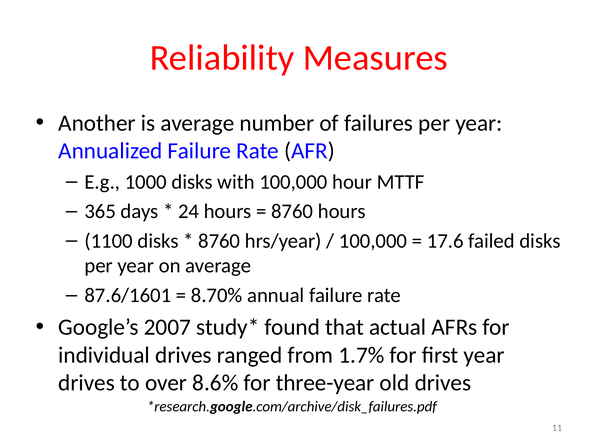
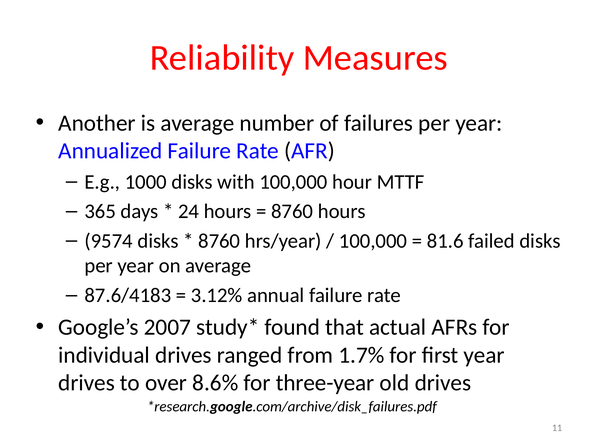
1100: 1100 -> 9574 (109, 241)
17.6: 17.6 -> 81.6 (445, 241)
87.6/1601: 87.6/1601 -> 87.6/4183 (128, 296)
8.70%: 8.70% -> 3.12% (217, 296)
